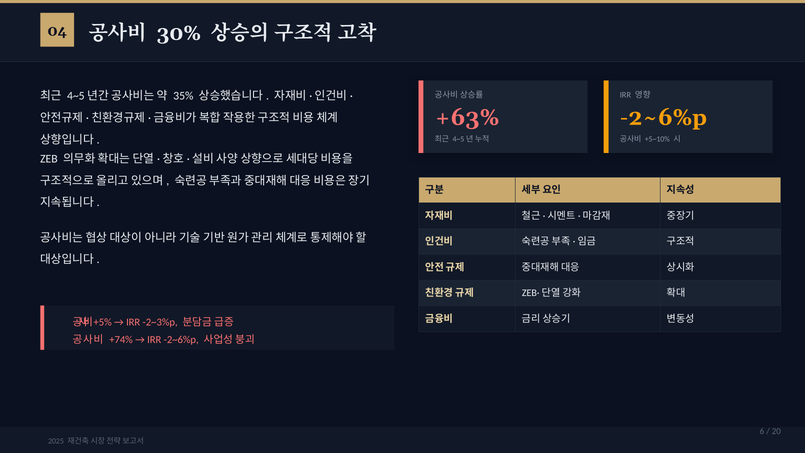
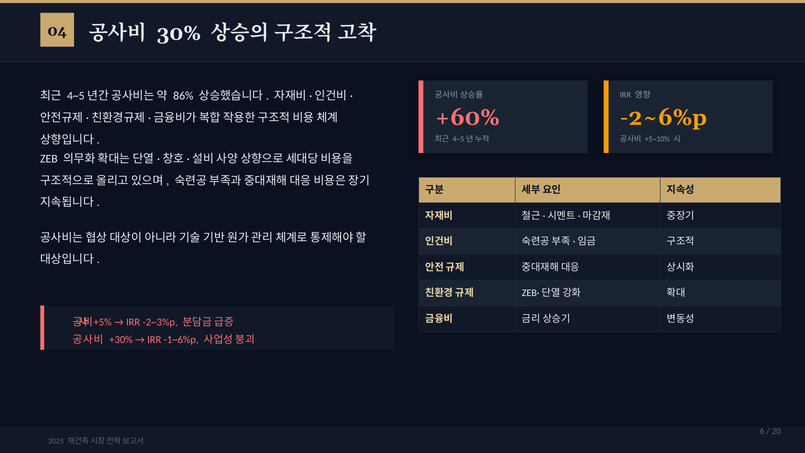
35%: 35% -> 86% (183, 96)
+63%: +63% -> +60% (467, 117)
+74%: +74% -> +30% (121, 340)
IRR -2~6%p: -2~6%p -> -1~6%p (181, 340)
